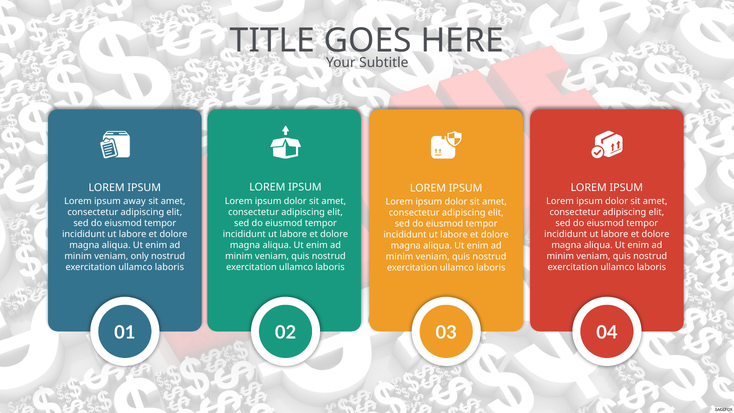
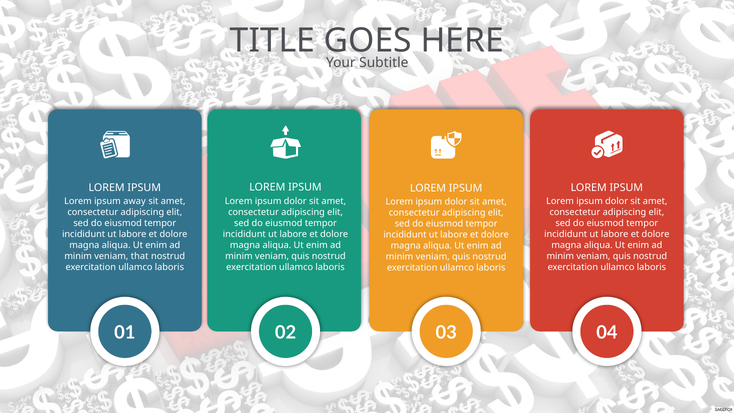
only: only -> that (140, 256)
